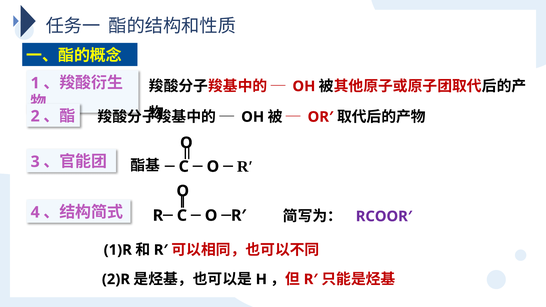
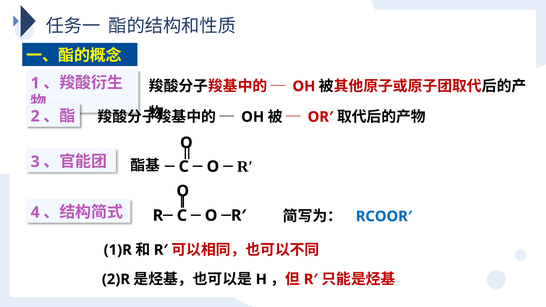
RCOOR′ colour: purple -> blue (384, 216)
